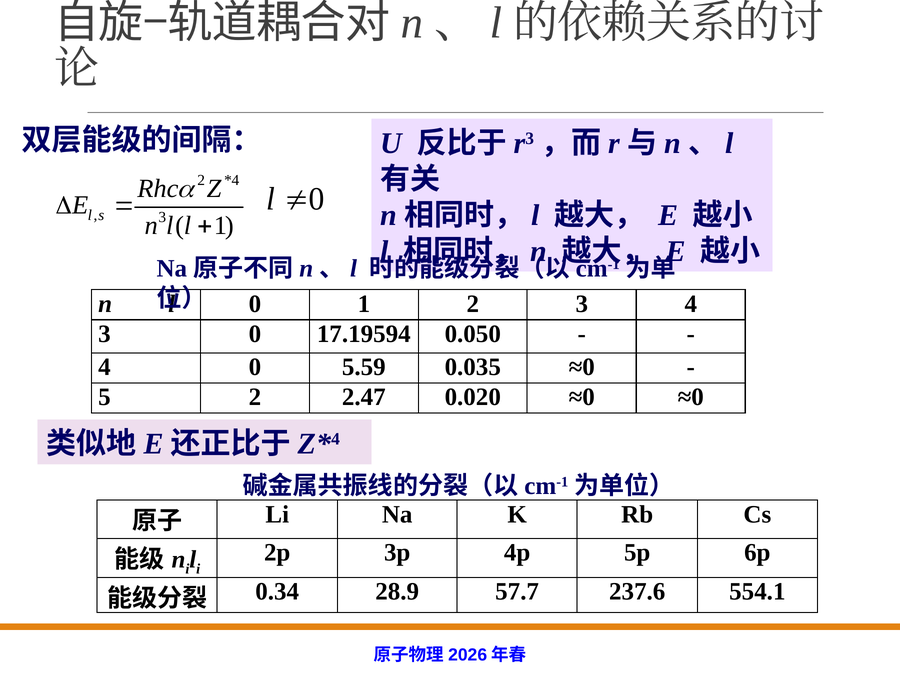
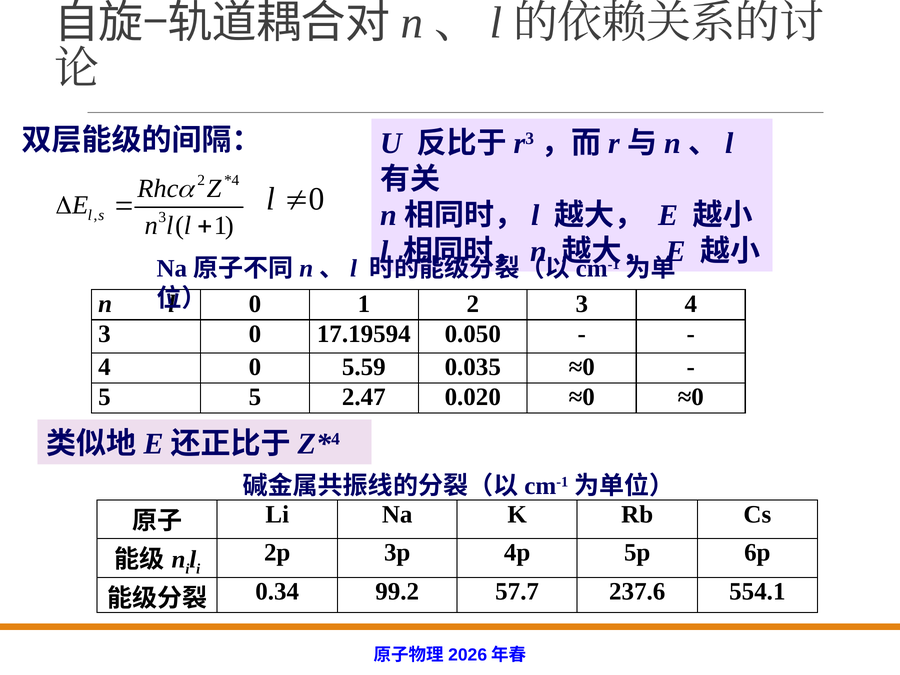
5 2: 2 -> 5 (255, 397)
28.9: 28.9 -> 99.2 (397, 592)
